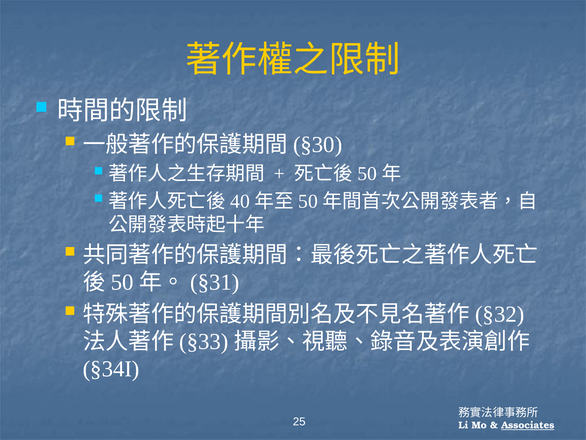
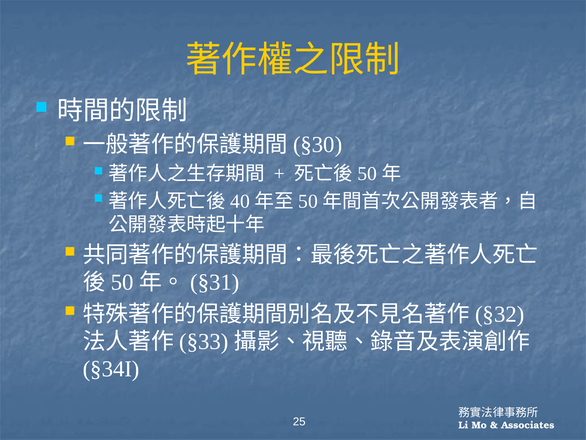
Associates underline: present -> none (528, 425)
